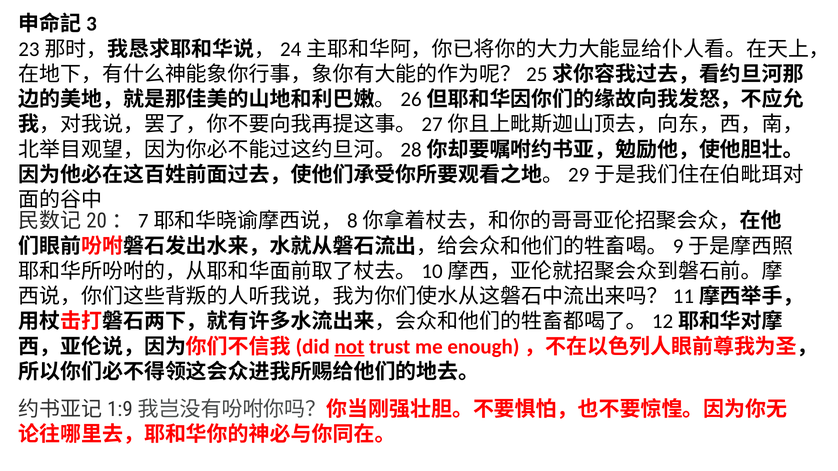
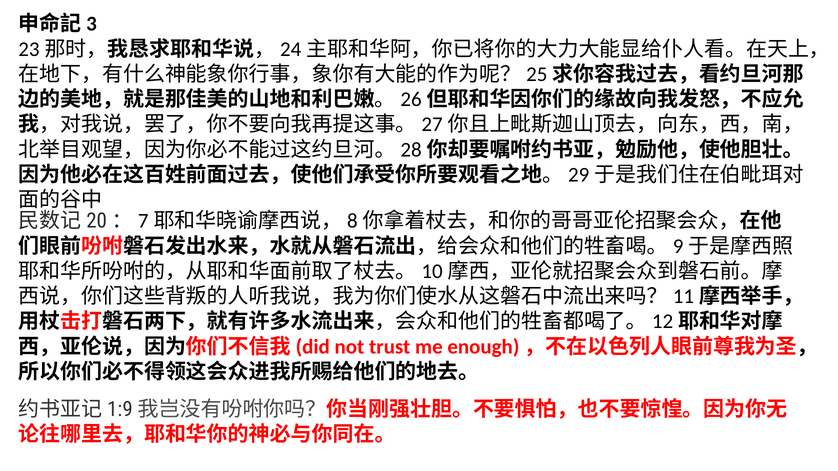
not underline: present -> none (349, 347)
